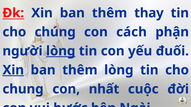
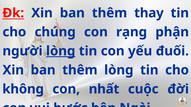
cách: cách -> rạng (132, 32)
Xin underline: present -> none (13, 70)
chung: chung -> không (23, 89)
